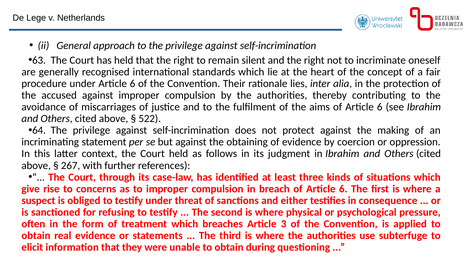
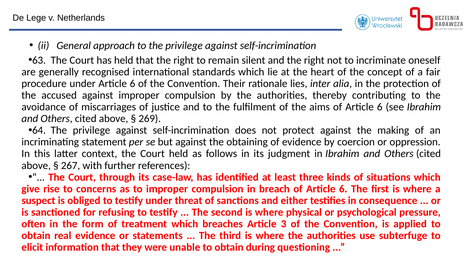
522: 522 -> 269 (150, 118)
